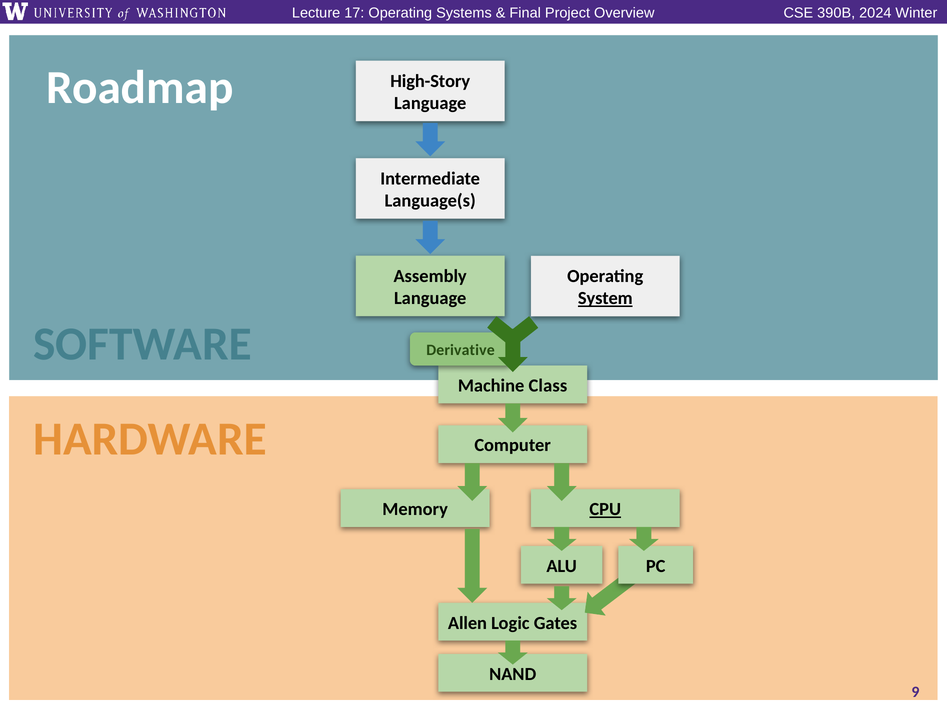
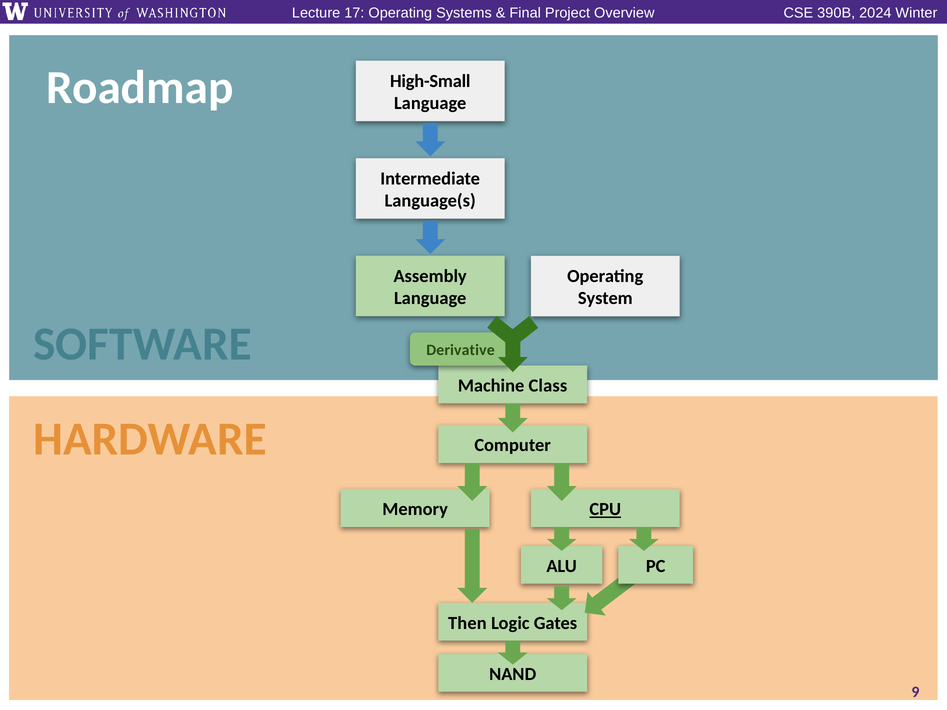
High-Story: High-Story -> High-Small (430, 81)
System underline: present -> none (605, 298)
Allen: Allen -> Then (467, 623)
